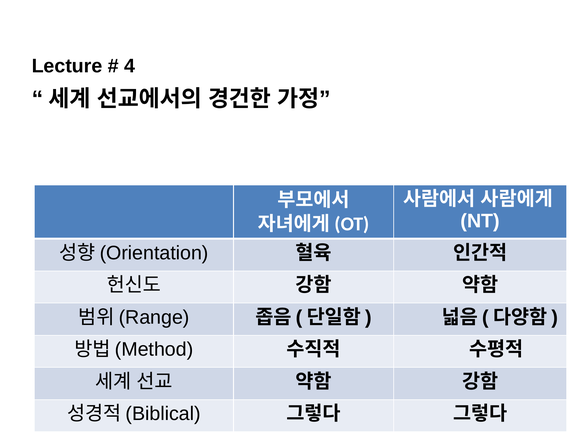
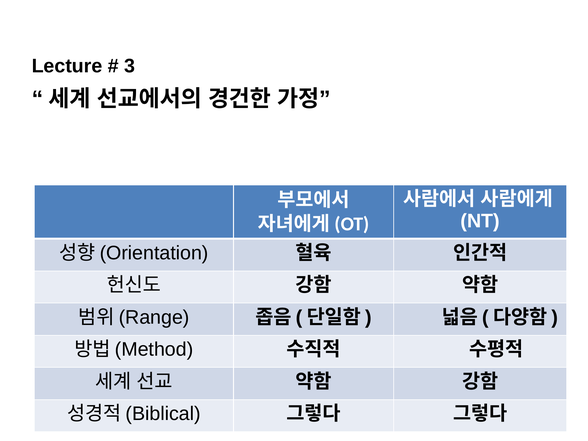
4: 4 -> 3 (130, 66)
